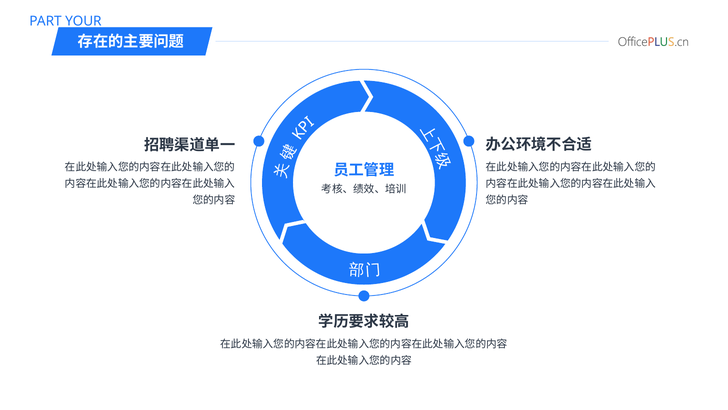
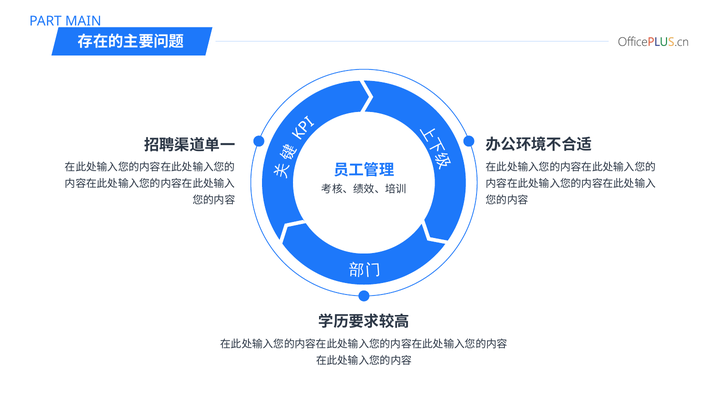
YOUR: YOUR -> MAIN (83, 21)
